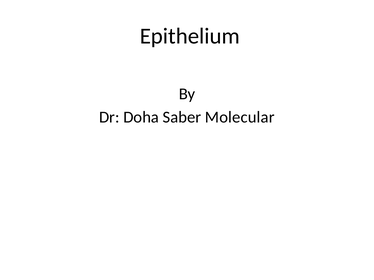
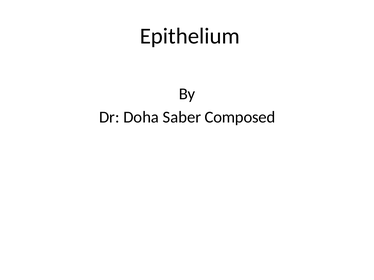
Molecular: Molecular -> Composed (240, 117)
